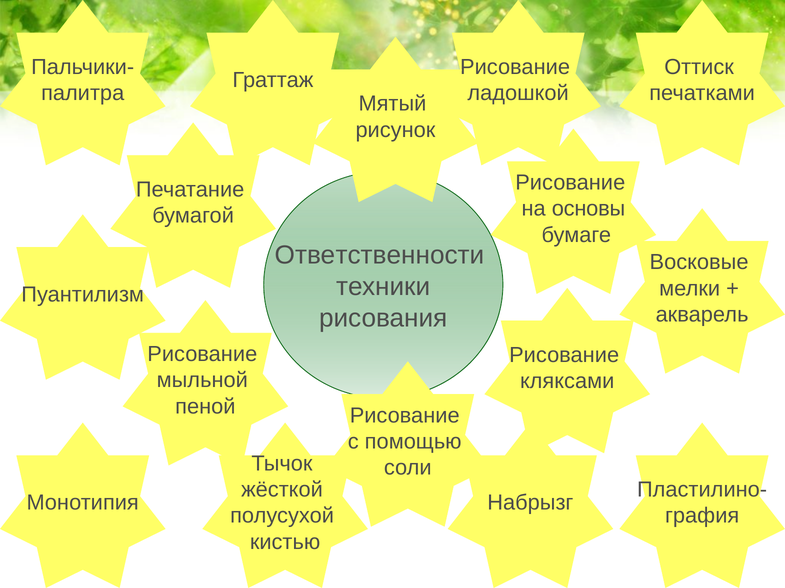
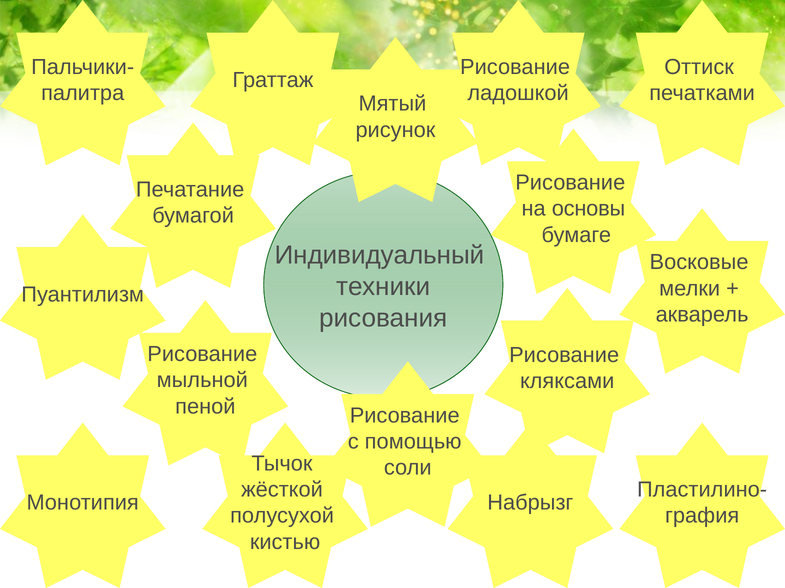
Ответственности: Ответственности -> Индивидуальный (380, 256)
